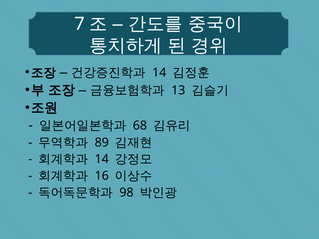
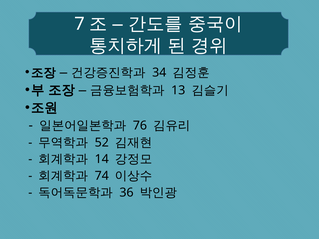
14: 14 -> 34 (159, 73)
68: 68 -> 76 (140, 126)
89: 89 -> 52 (102, 143)
16: 16 -> 74 (102, 176)
98: 98 -> 36 (127, 193)
